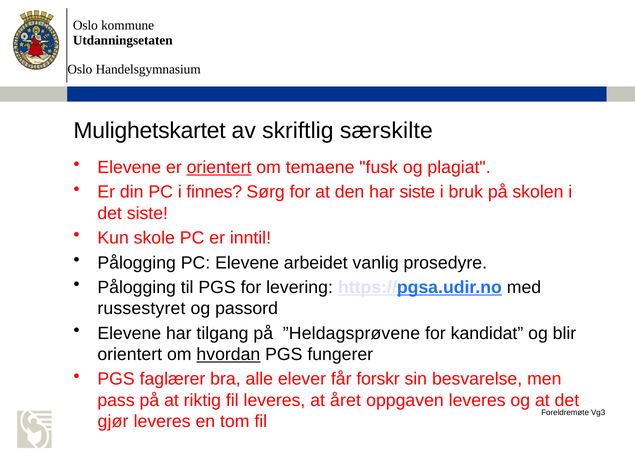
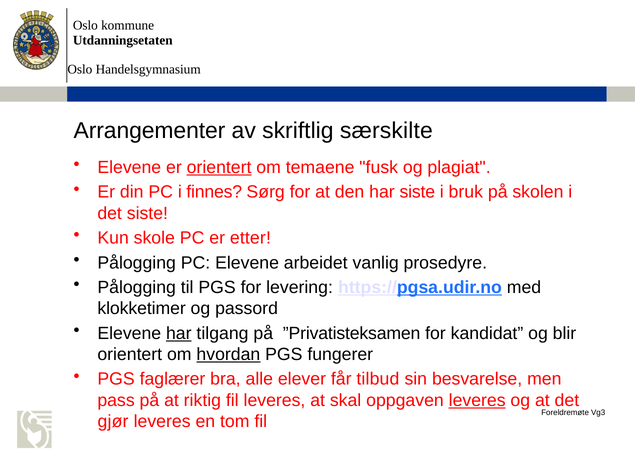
Mulighetskartet: Mulighetskartet -> Arrangementer (149, 131)
inntil: inntil -> etter (250, 238)
russestyret: russestyret -> klokketimer (142, 309)
har underline: none -> present (179, 333)
”Heldagsprøvene: ”Heldagsprøvene -> ”Privatisteksamen (352, 333)
forskr: forskr -> tilbud (378, 379)
året: året -> skal (346, 400)
leveres underline: none -> present (477, 400)
